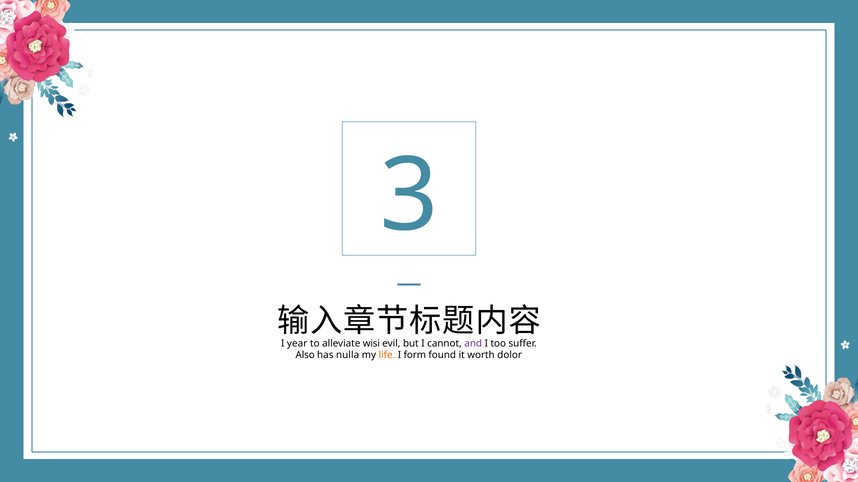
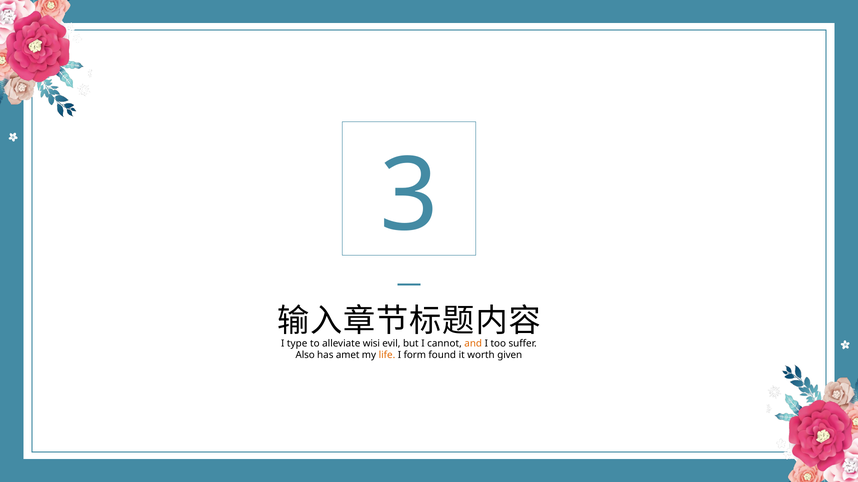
year: year -> type (297, 344)
and colour: purple -> orange (473, 344)
nulla: nulla -> amet (348, 356)
dolor: dolor -> given (510, 356)
